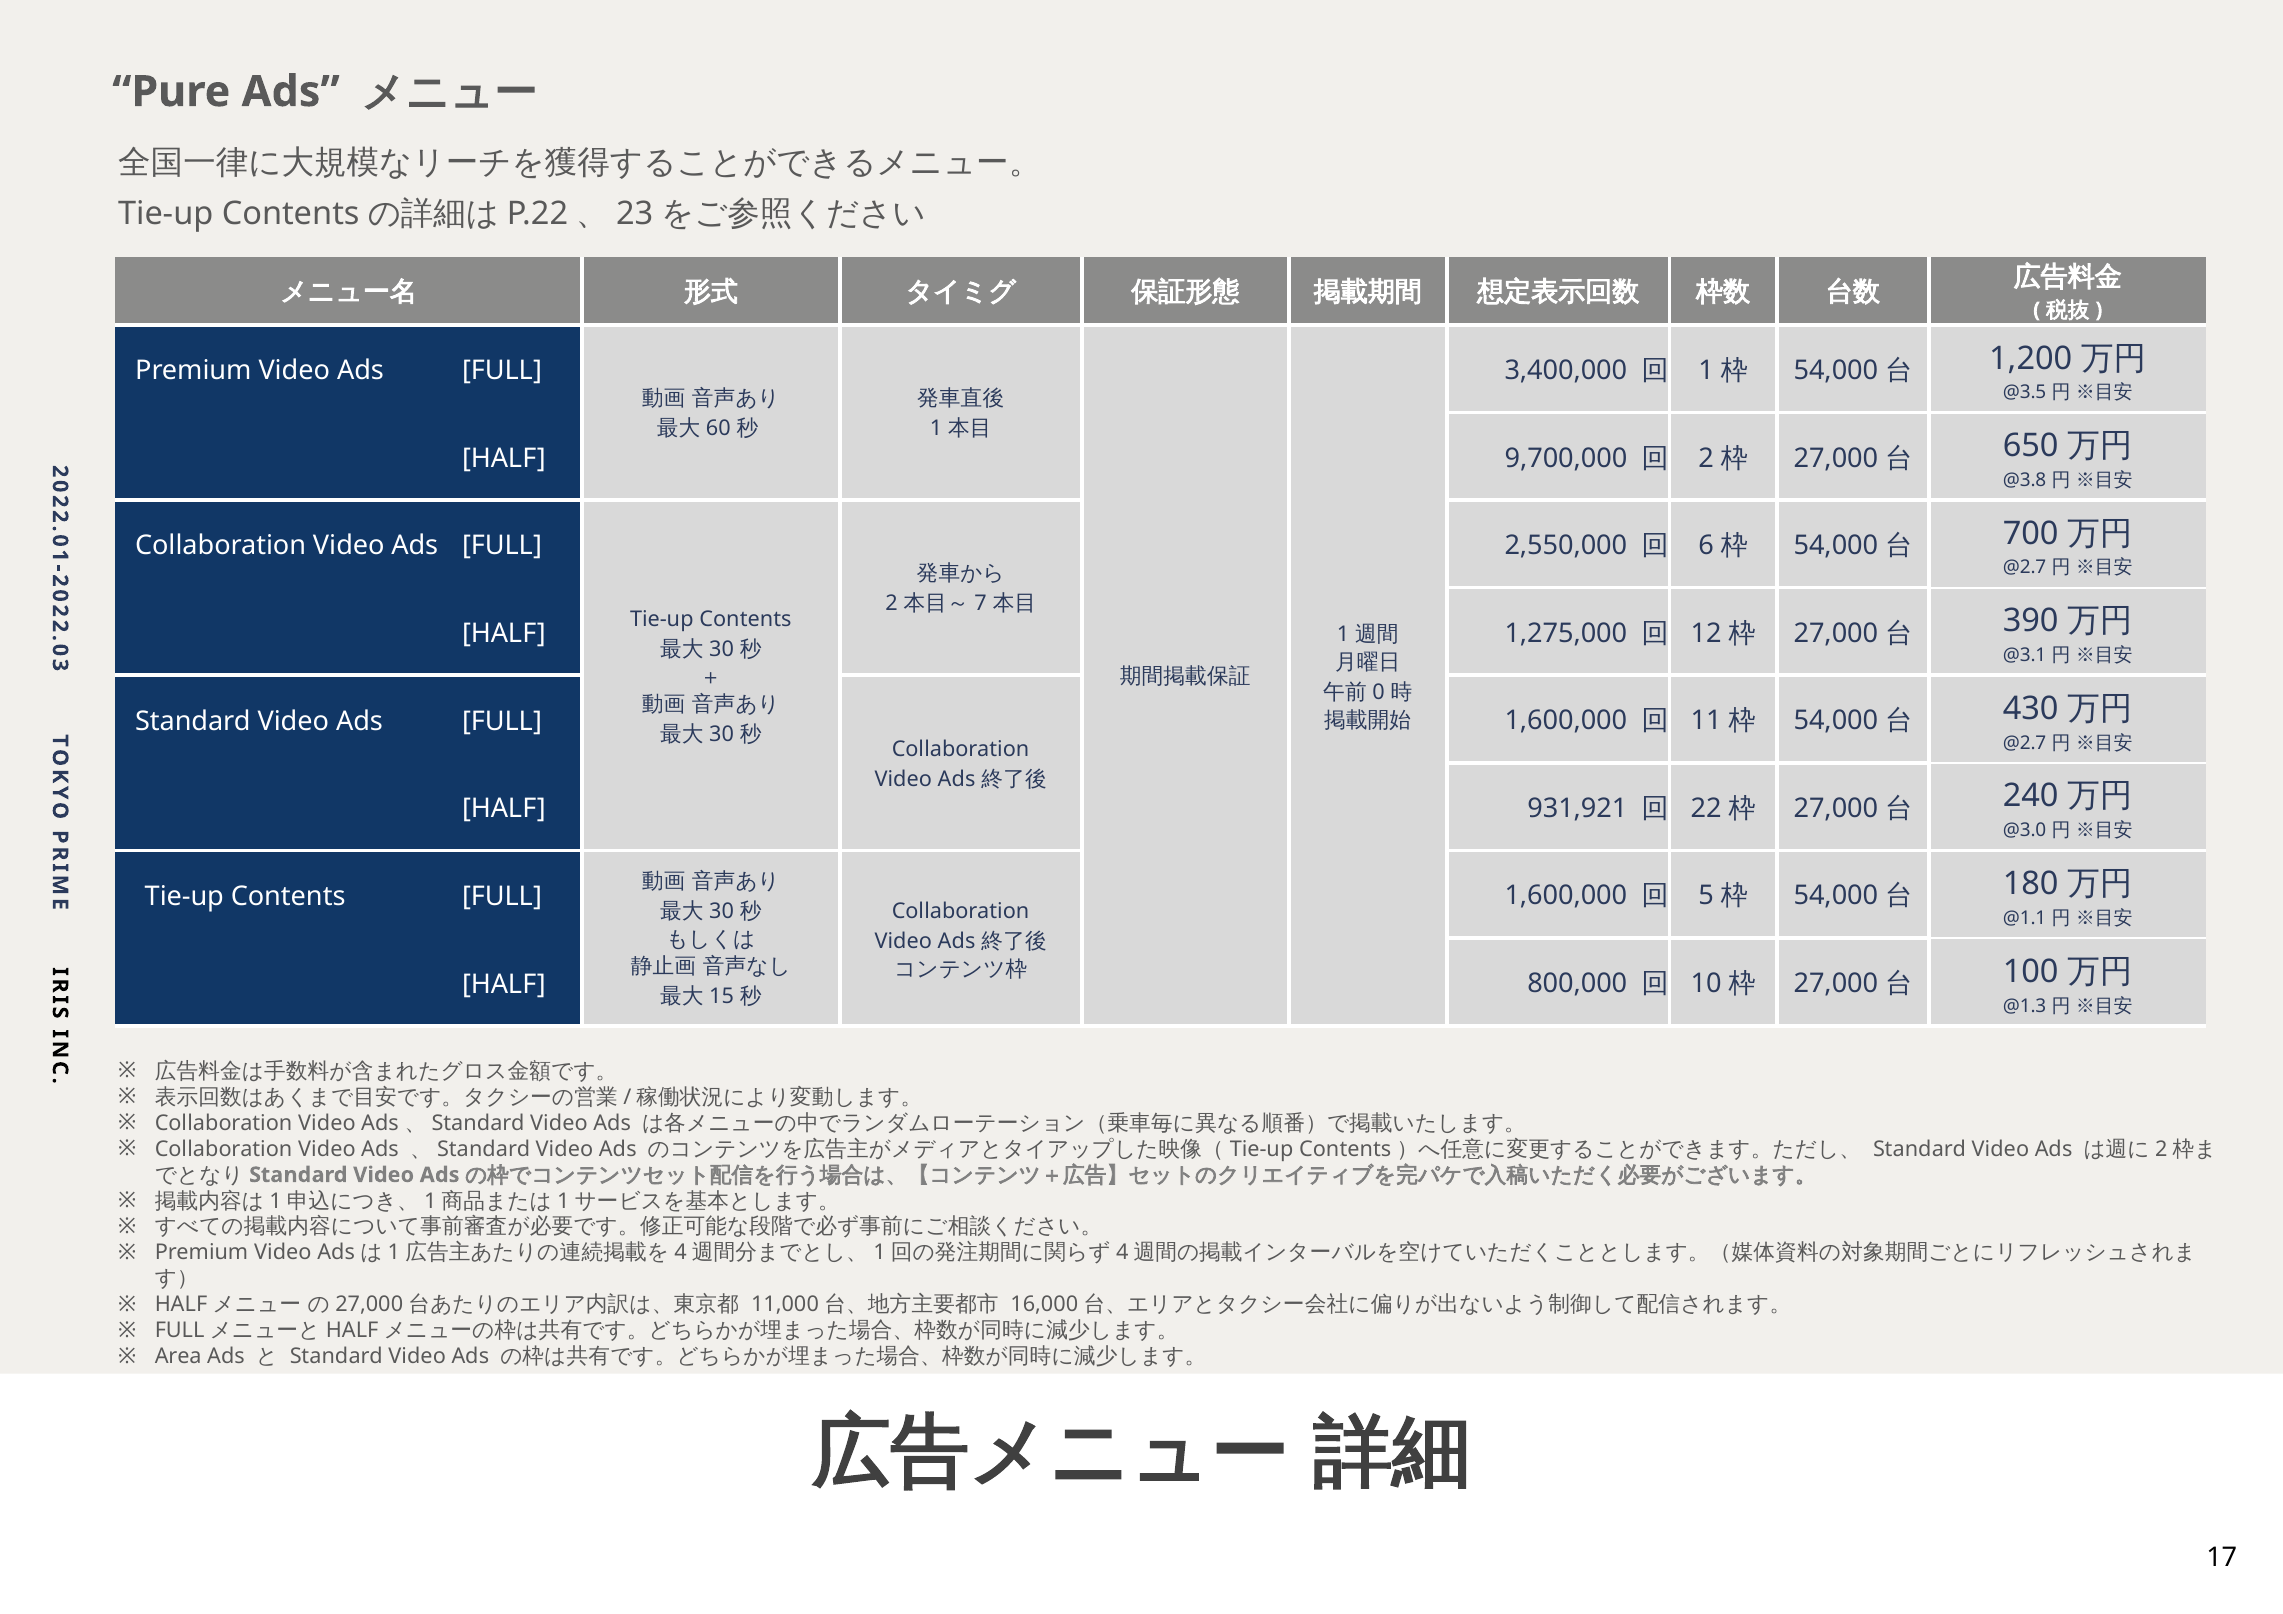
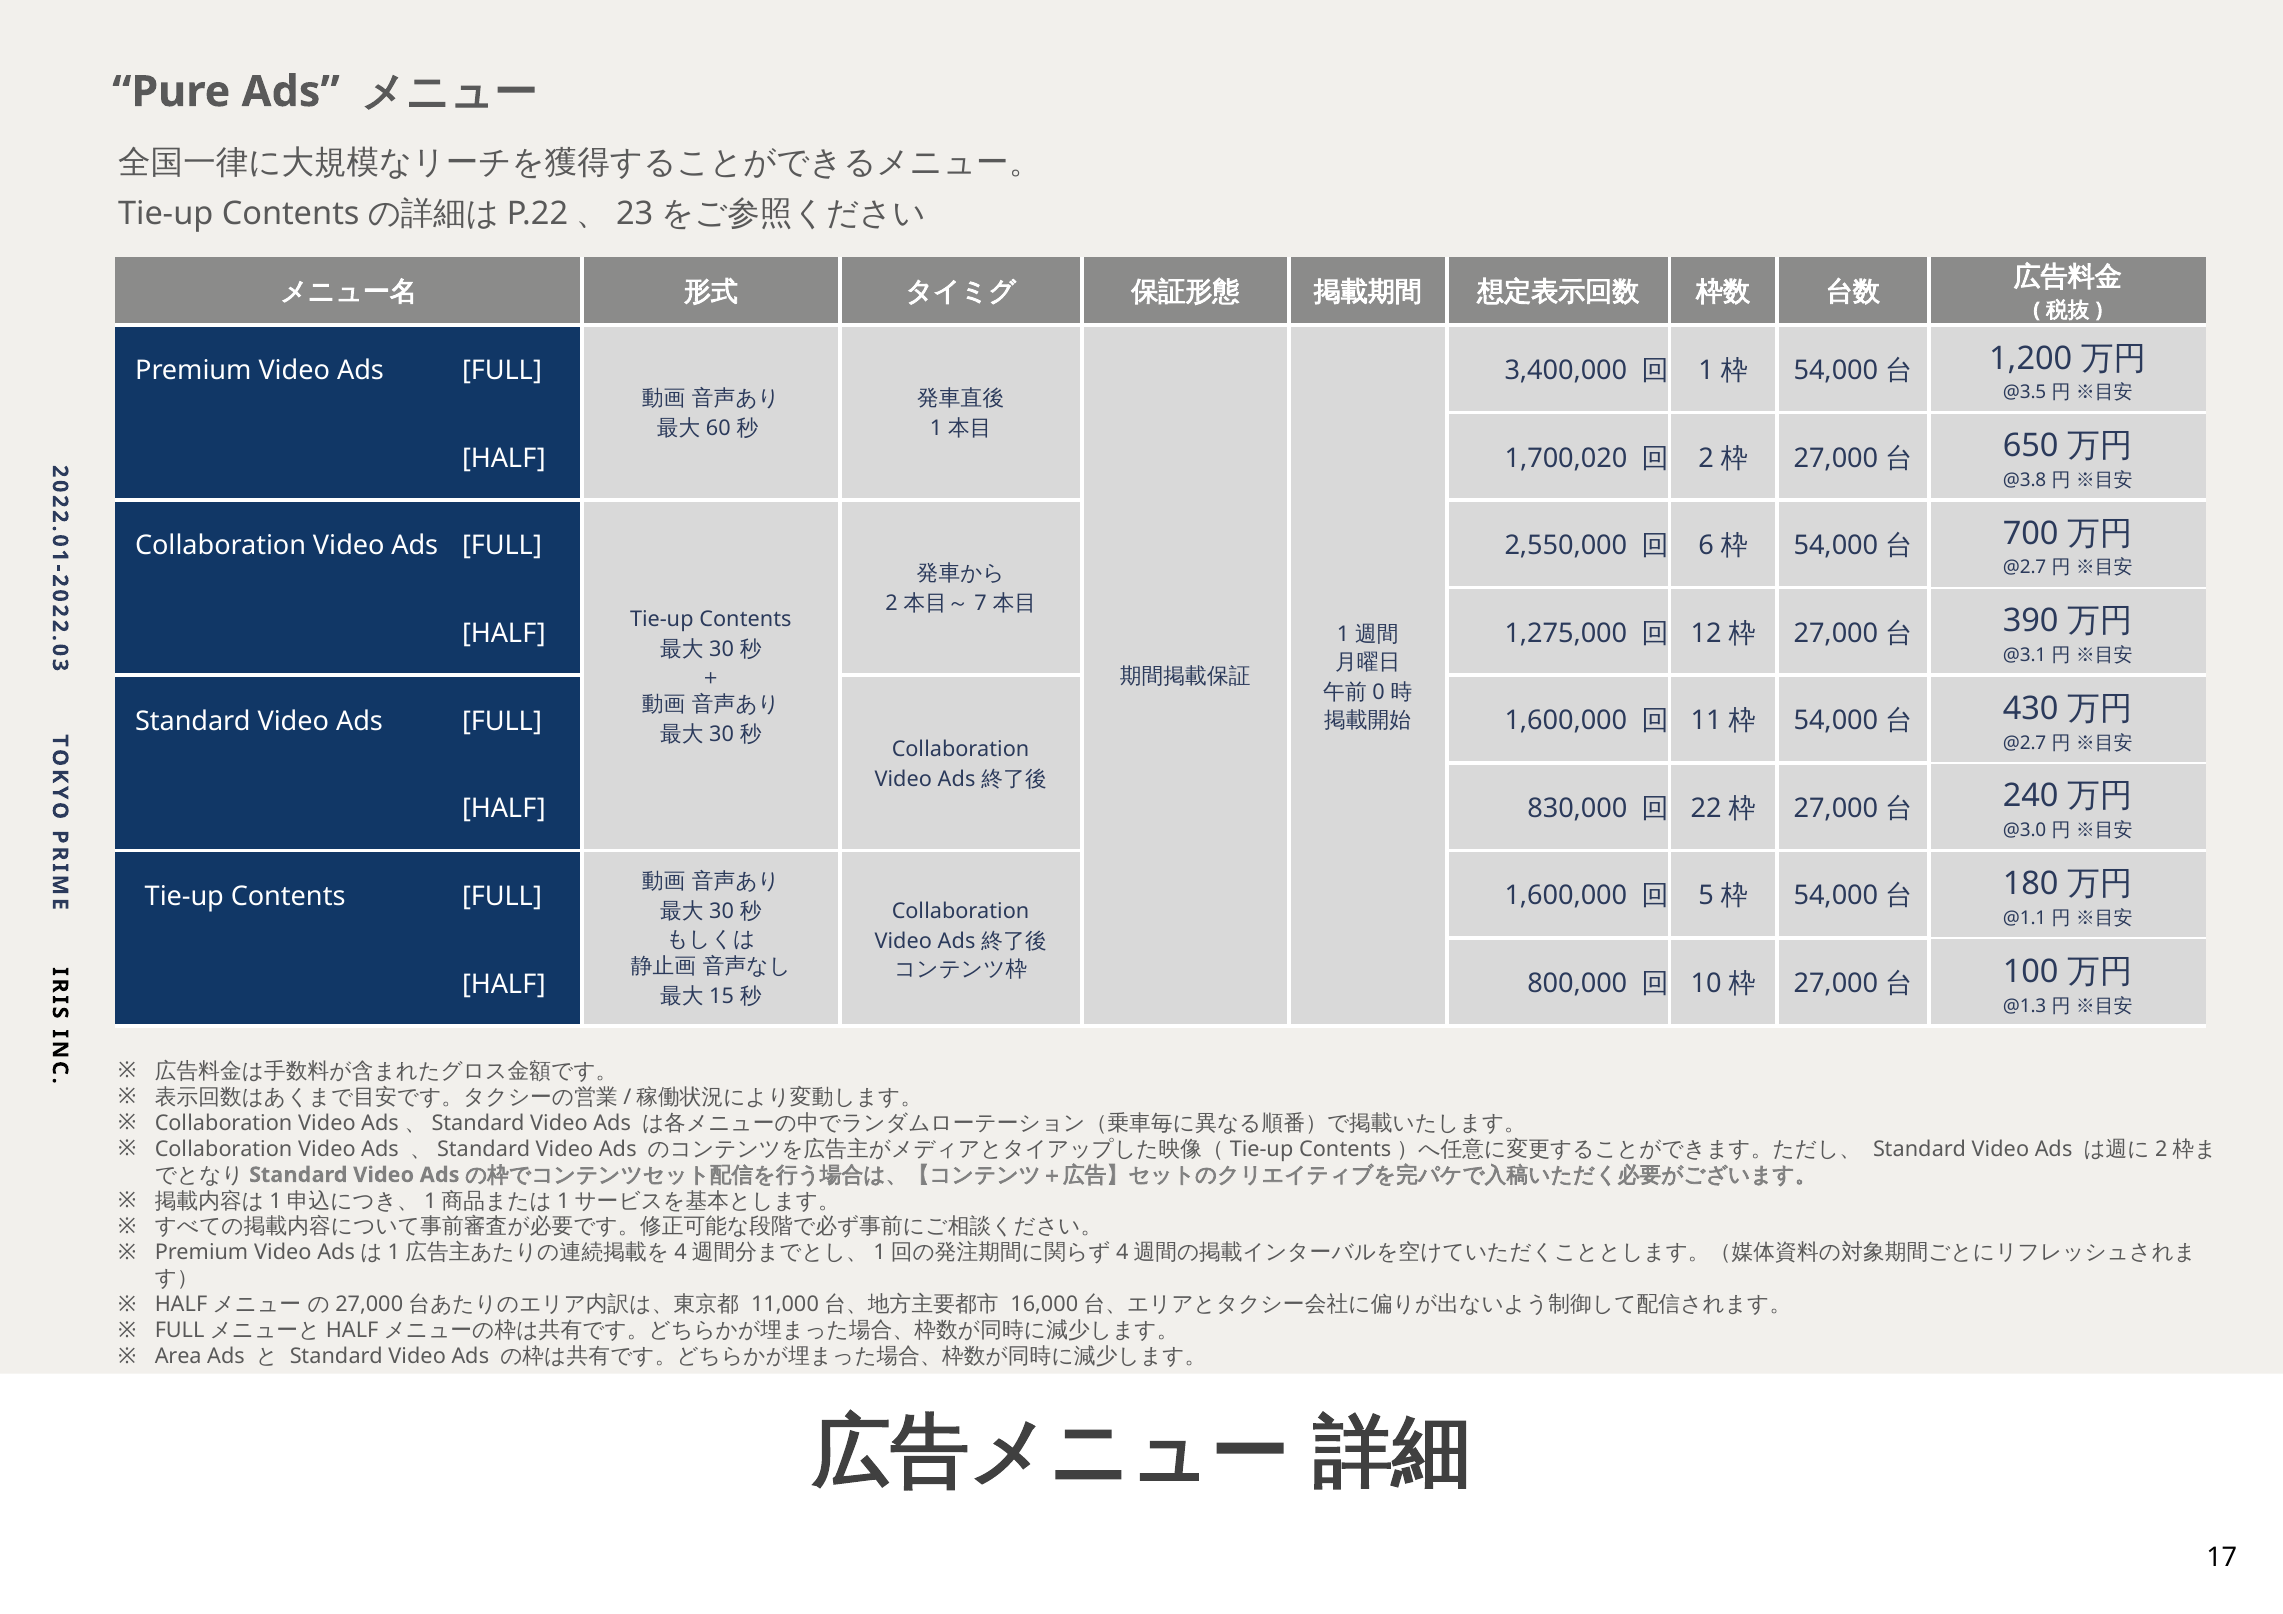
9,700,000: 9,700,000 -> 1,700,020 (1566, 458)
931,921: 931,921 -> 830,000 (1577, 809)
